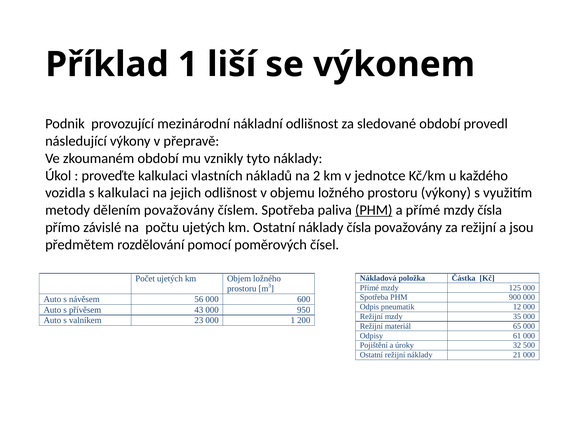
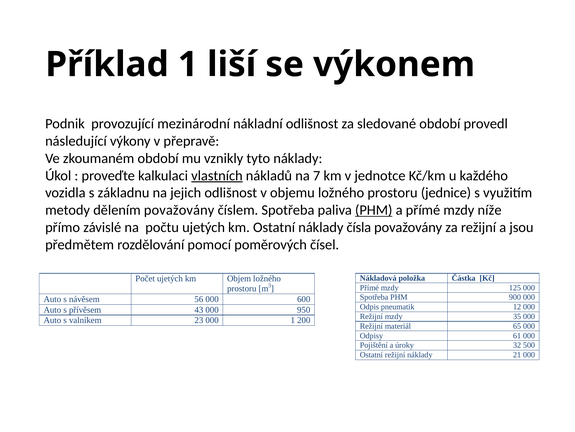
vlastních underline: none -> present (217, 175)
2: 2 -> 7 (317, 175)
s kalkulaci: kalkulaci -> základnu (124, 193)
prostoru výkony: výkony -> jednice (446, 193)
mzdy čísla: čísla -> níže (490, 210)
